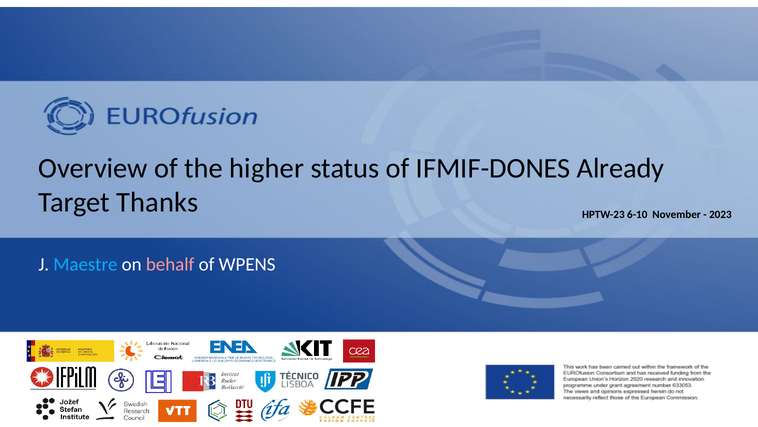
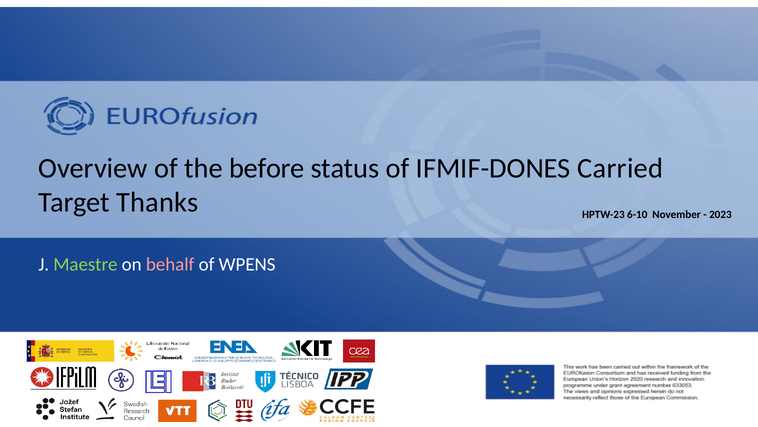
higher: higher -> before (267, 168)
Already: Already -> Carried (620, 168)
Maestre colour: light blue -> light green (85, 264)
